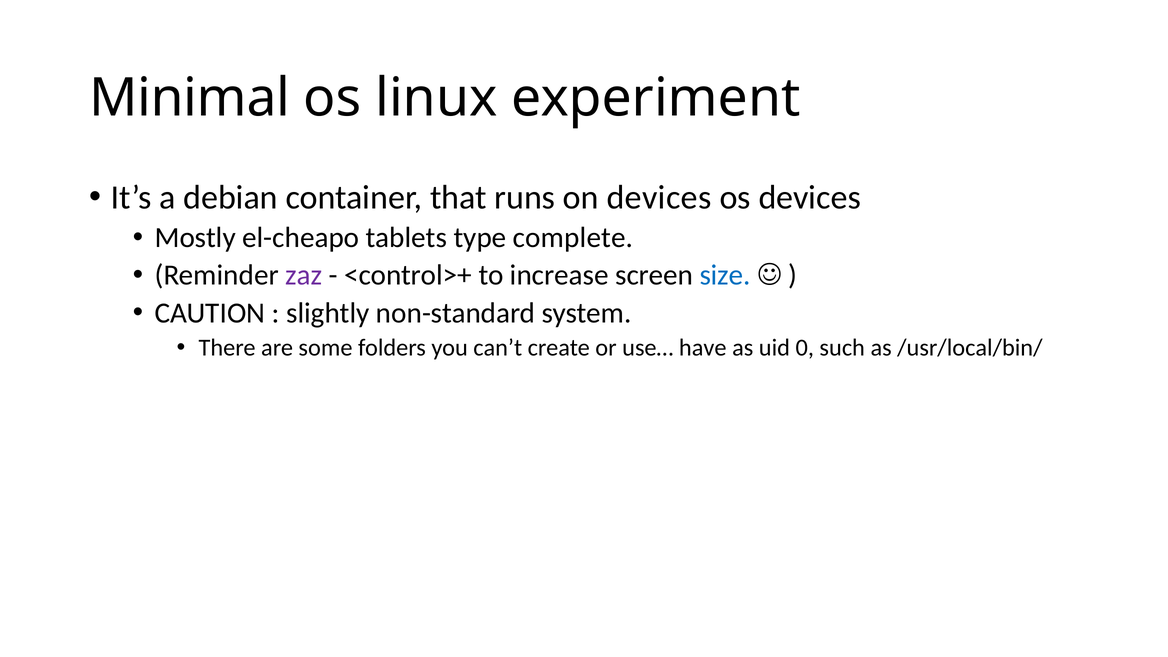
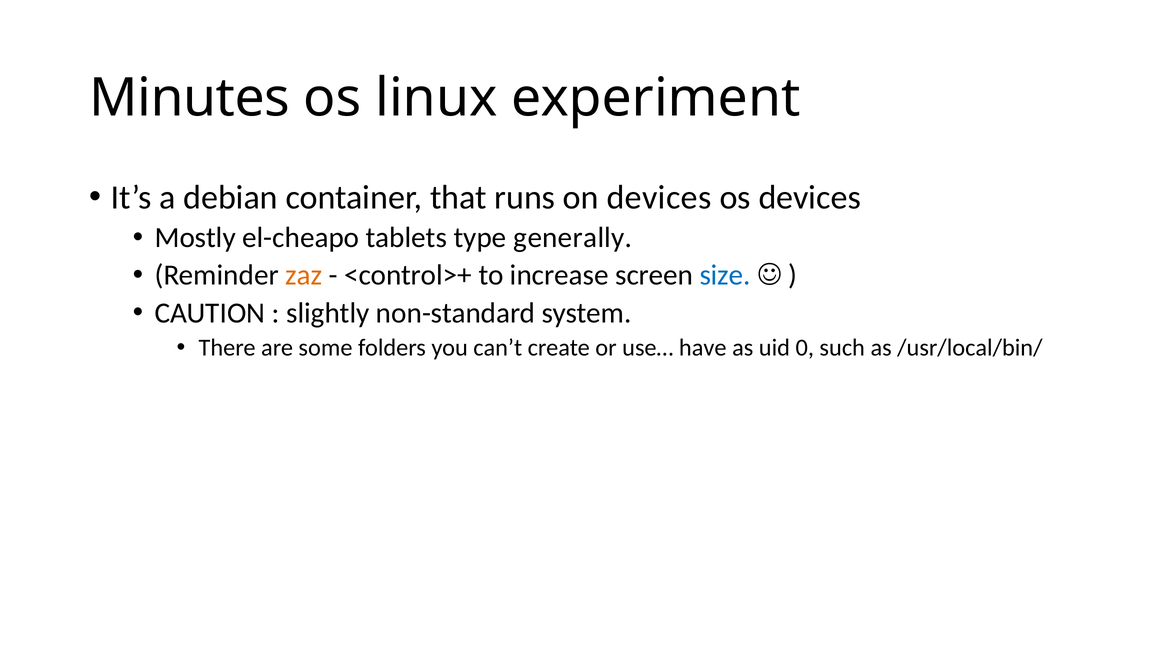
Minimal: Minimal -> Minutes (190, 98)
complete: complete -> generally (573, 238)
zaz colour: purple -> orange (304, 275)
